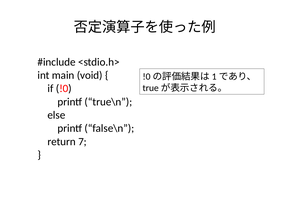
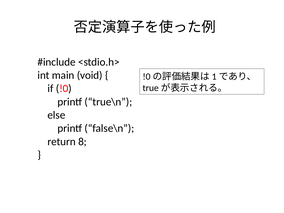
7: 7 -> 8 (82, 142)
